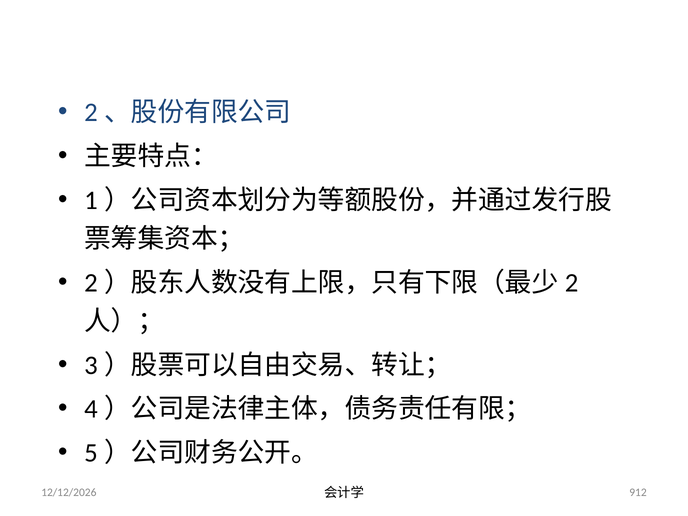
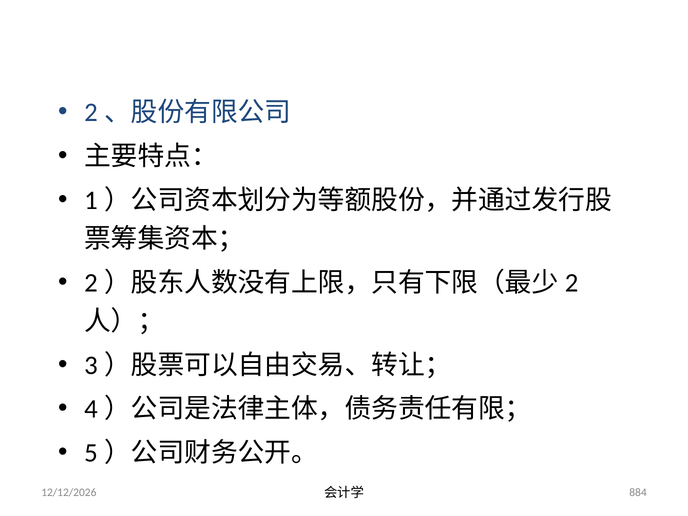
912: 912 -> 884 (638, 493)
